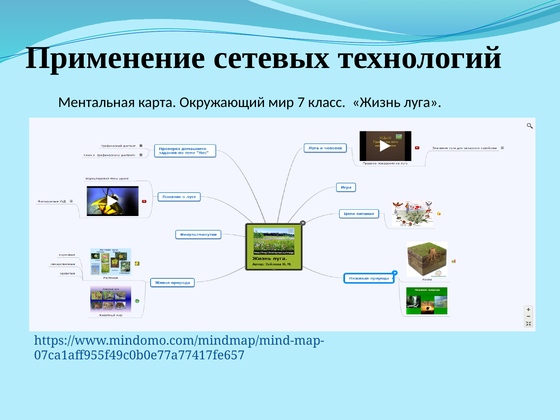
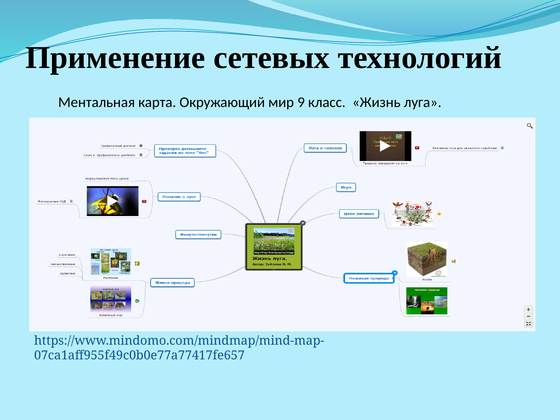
7: 7 -> 9 (301, 102)
